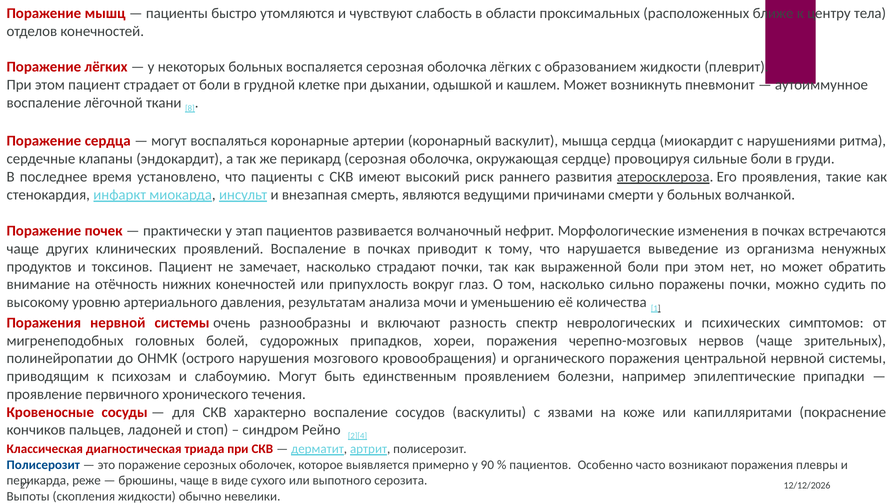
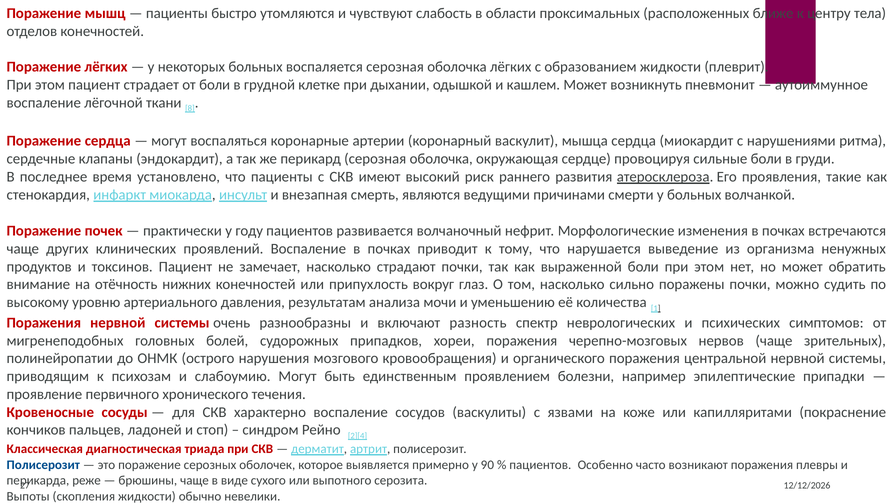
этап: этап -> году (249, 231)
